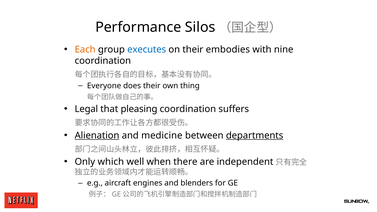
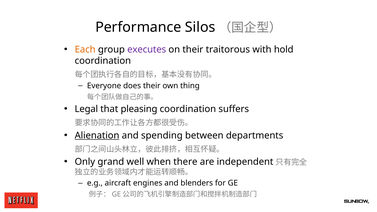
executes colour: blue -> purple (147, 49)
embodies: embodies -> traitorous (228, 49)
nine: nine -> hold (284, 49)
medicine: medicine -> spending (162, 136)
departments underline: present -> none (255, 136)
which: which -> grand (111, 162)
